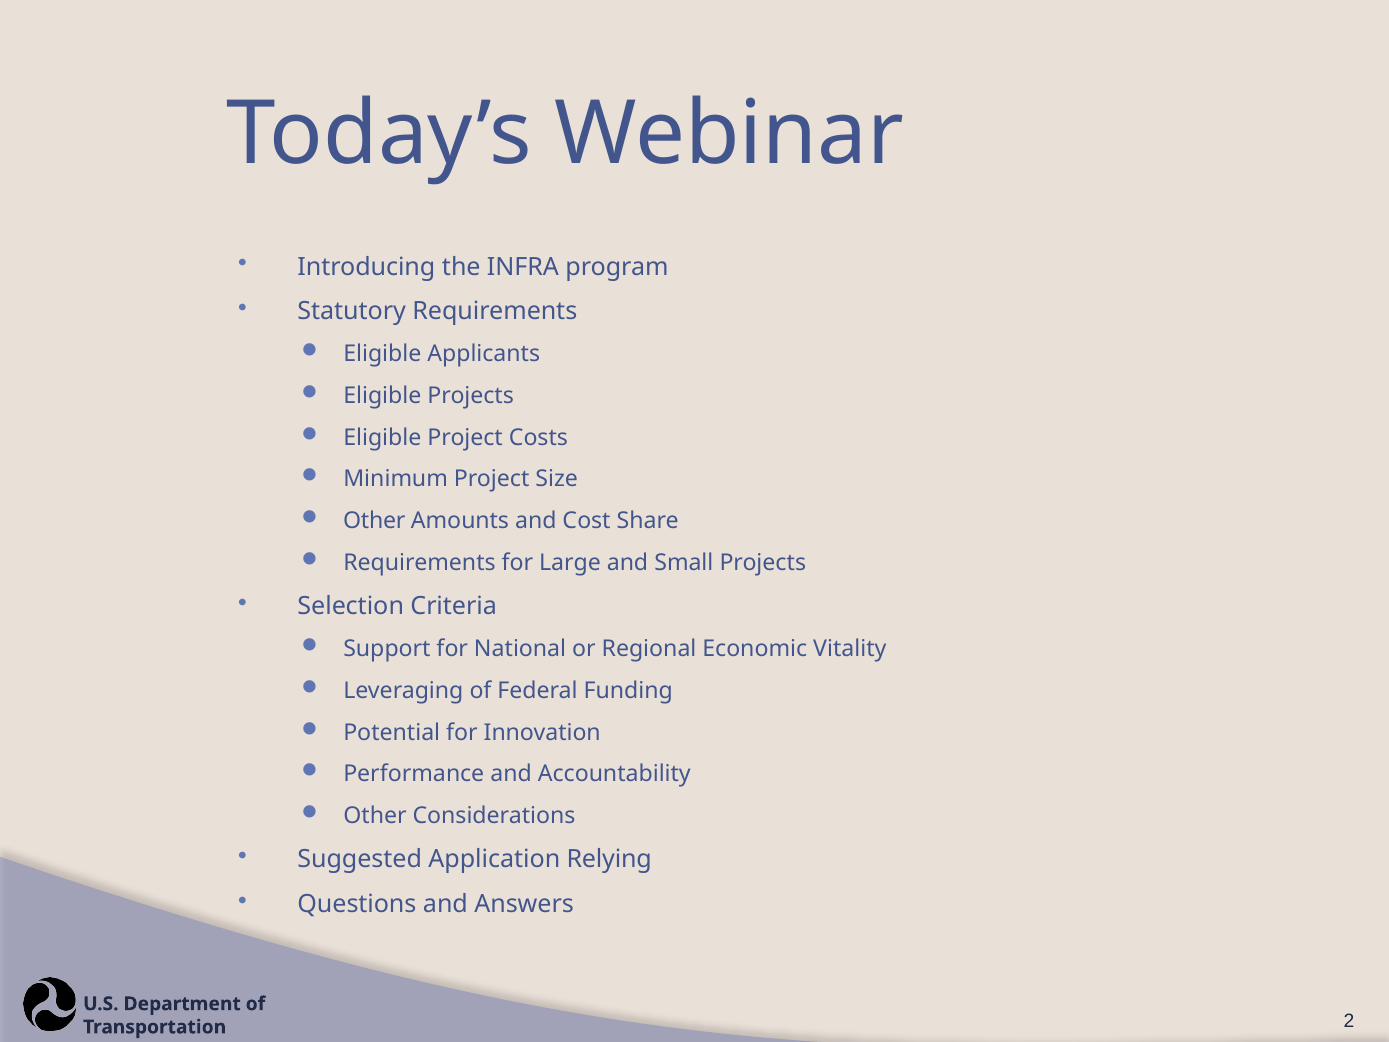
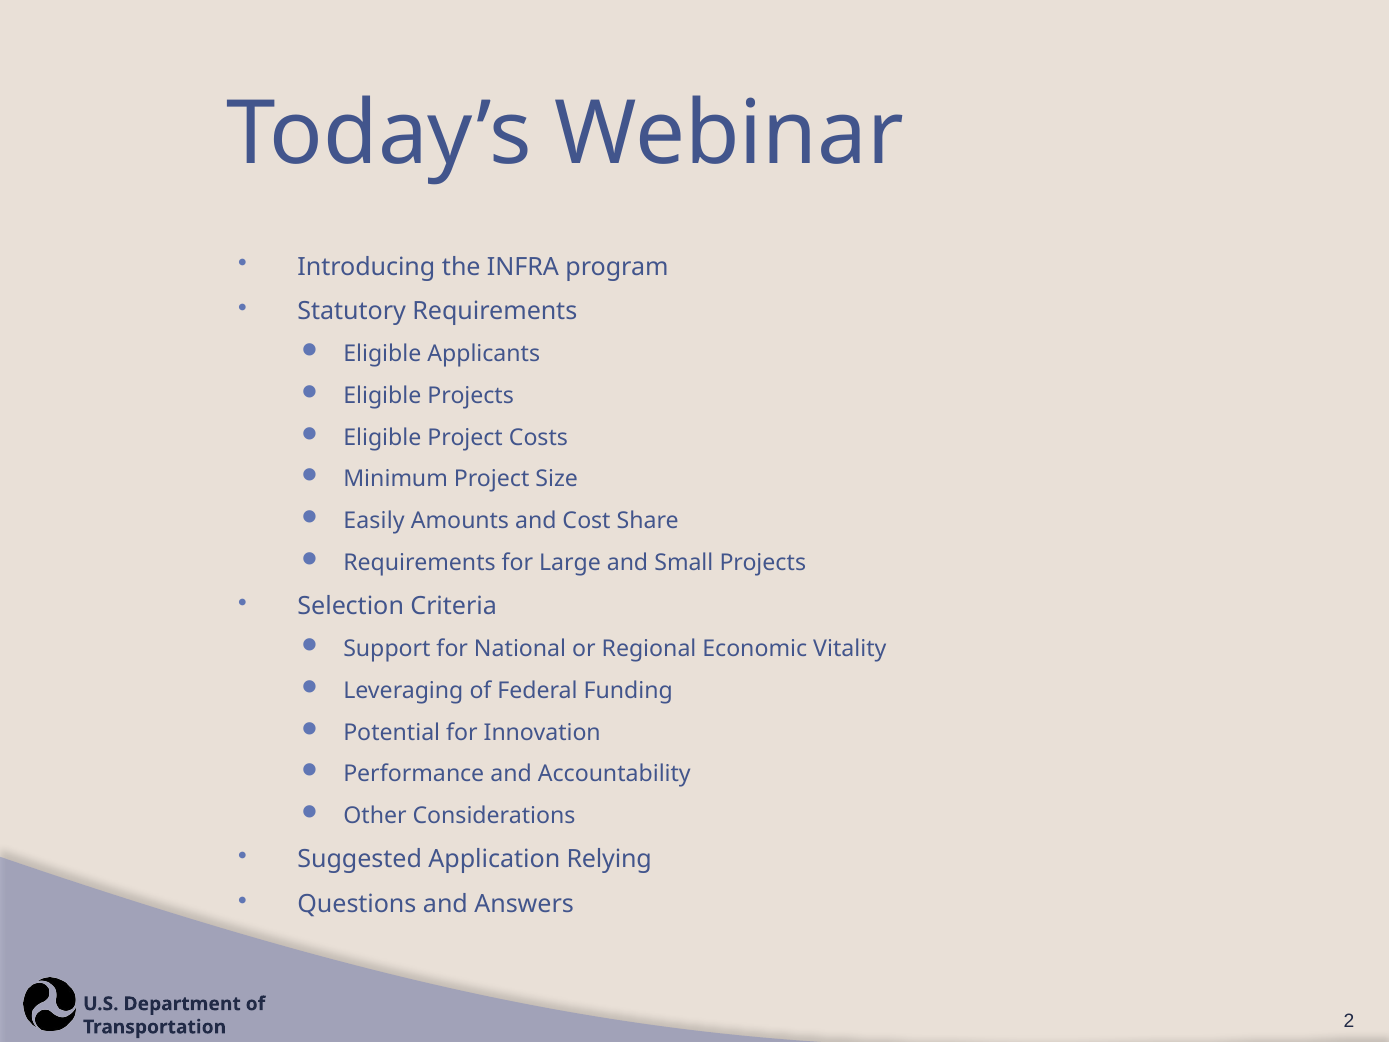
Other: Other -> Easily (374, 521)
